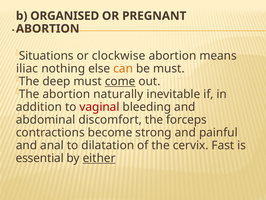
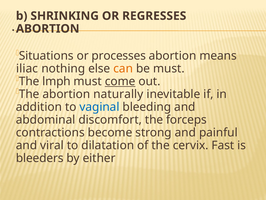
ORGANISED: ORGANISED -> SHRINKING (65, 16)
PREGNANT: PREGNANT -> REGRESSES (154, 16)
clockwise: clockwise -> processes (119, 56)
deep: deep -> lmph (57, 81)
vaginal colour: red -> blue (99, 107)
anal: anal -> viral (52, 145)
essential: essential -> bleeders (40, 158)
either underline: present -> none (99, 158)
